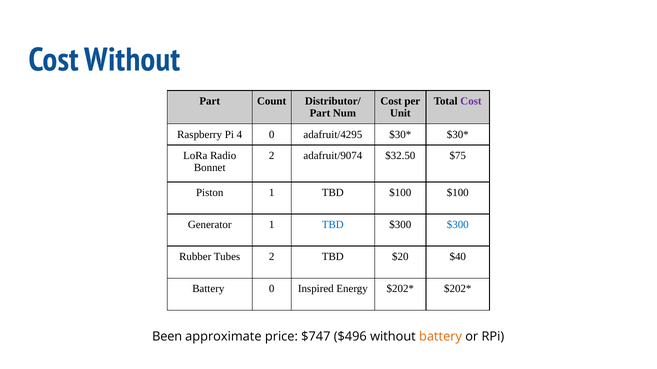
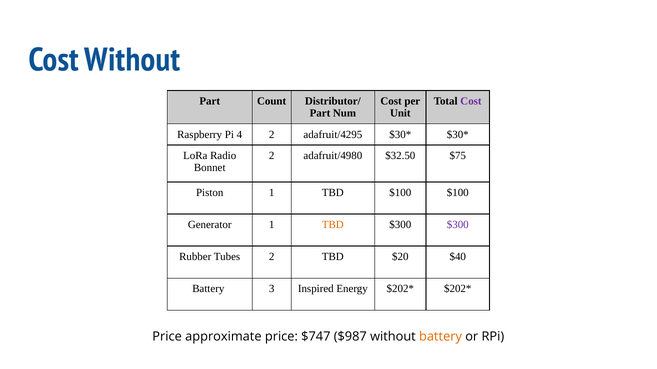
4 0: 0 -> 2 (272, 135)
adafruit/9074: adafruit/9074 -> adafruit/4980 (333, 156)
TBD colour: blue -> orange (333, 225)
$300 colour: blue -> purple (458, 225)
Battery 0: 0 -> 3 (272, 289)
Been: Been -> Price (167, 337)
$496: $496 -> $987 (350, 337)
